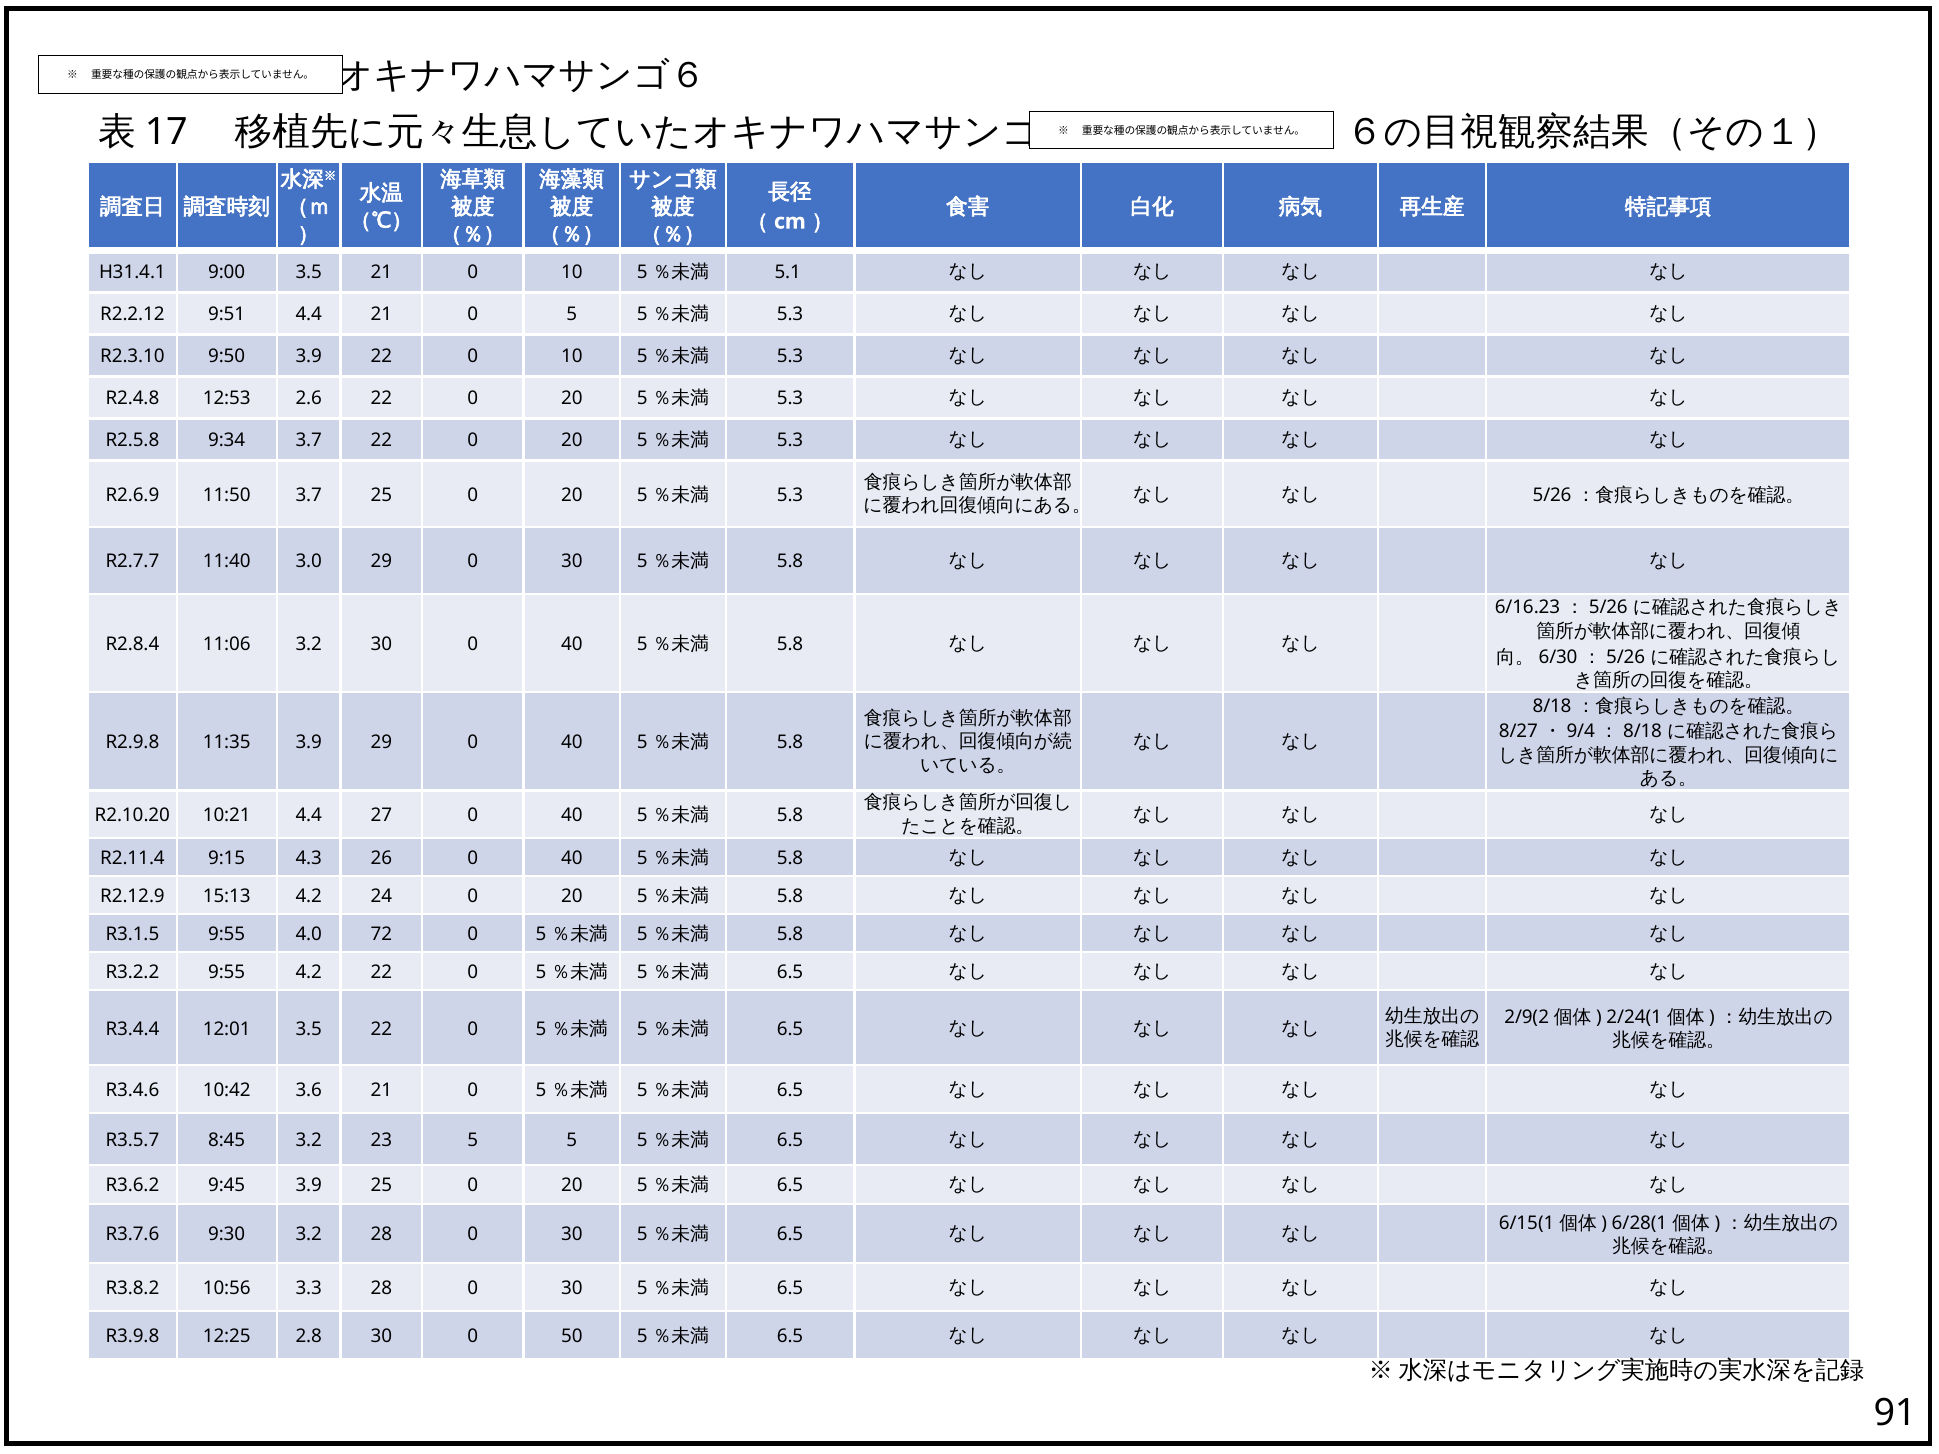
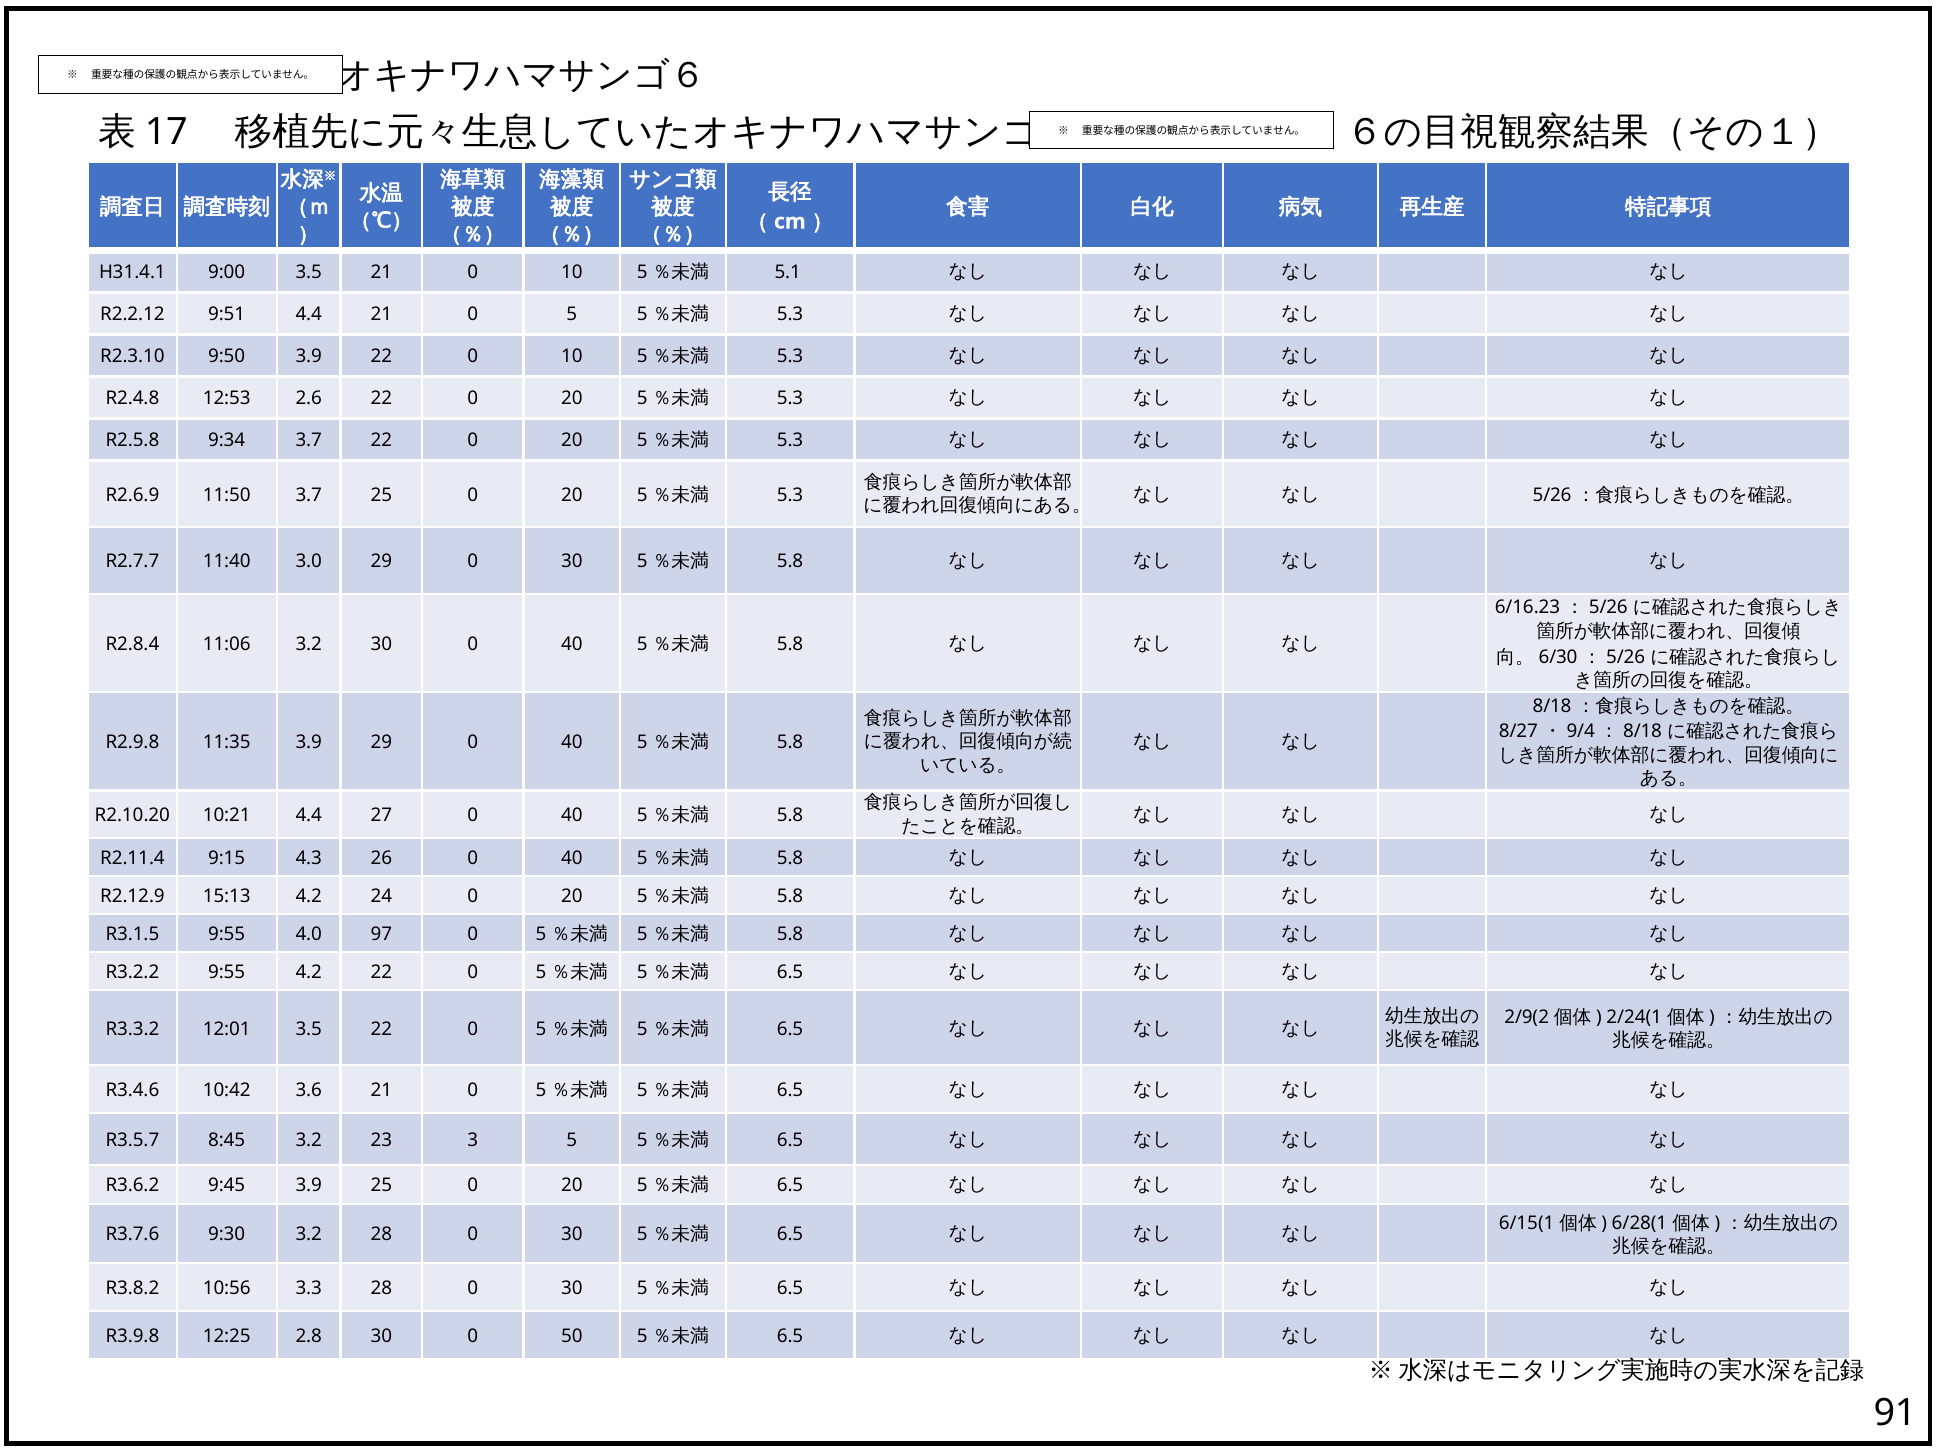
72: 72 -> 97 (381, 934)
R3.4.4: R3.4.4 -> R3.3.2 (132, 1029)
23 5: 5 -> 3 (473, 1140)
